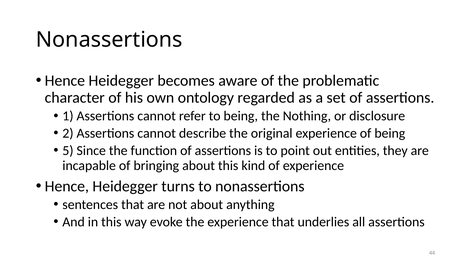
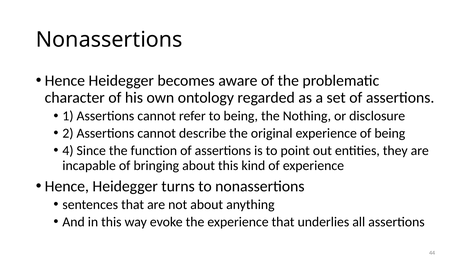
5: 5 -> 4 (68, 151)
